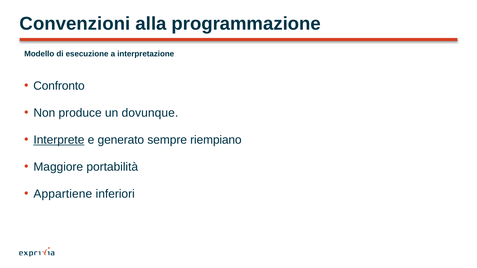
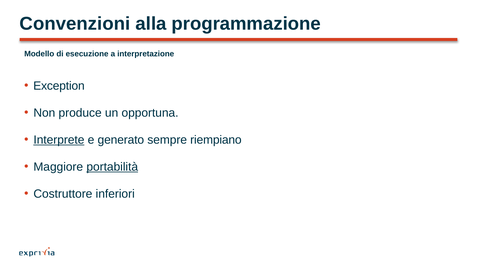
Confronto: Confronto -> Exception (59, 86)
dovunque: dovunque -> opportuna (150, 113)
portabilità underline: none -> present (112, 167)
Appartiene: Appartiene -> Costruttore (63, 194)
